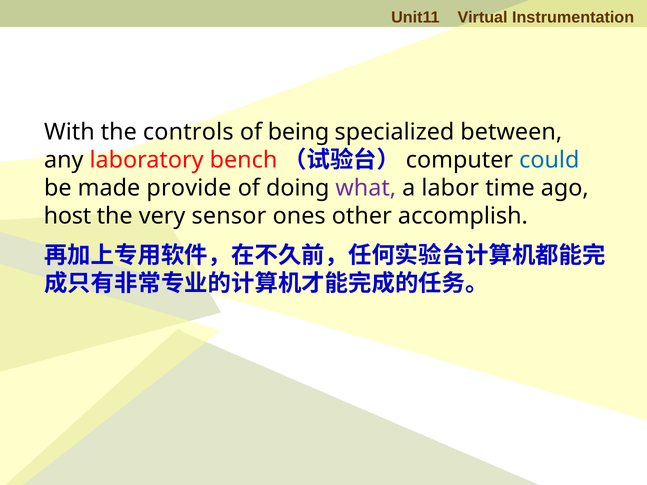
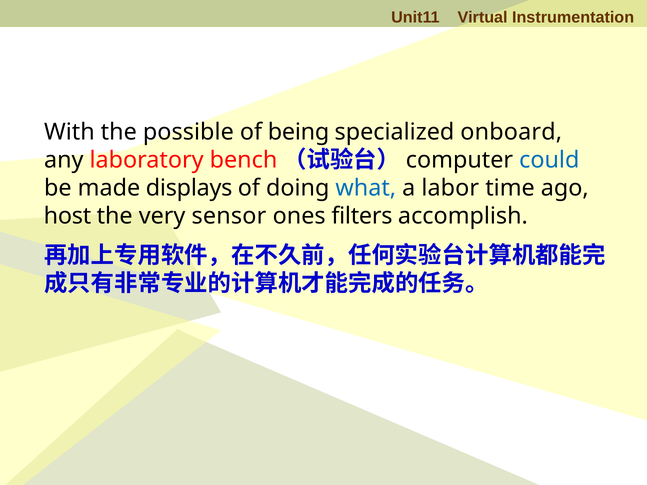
controls: controls -> possible (188, 132)
between: between -> onboard (511, 132)
provide: provide -> displays (189, 188)
what colour: purple -> blue (366, 188)
other: other -> filters (362, 216)
